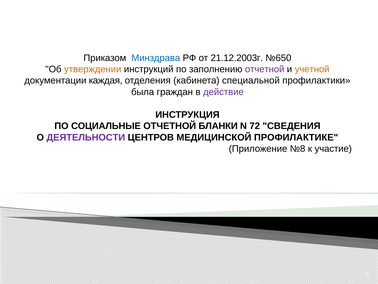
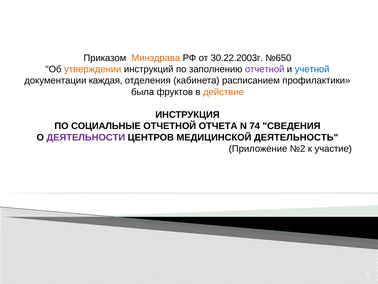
Минздрава colour: blue -> orange (156, 58)
21.12.2003г: 21.12.2003г -> 30.22.2003г (237, 58)
учетной colour: orange -> blue (312, 69)
специальной: специальной -> расписанием (251, 80)
граждан: граждан -> фруктов (175, 92)
действие colour: purple -> orange (223, 92)
БЛАНКИ: БЛАНКИ -> ОТЧЕТА (218, 126)
72: 72 -> 74 (255, 126)
ПРОФИЛАКТИКЕ: ПРОФИЛАКТИКЕ -> ДЕЯТЕЛЬНОСТЬ (296, 137)
№8: №8 -> №2 (298, 148)
